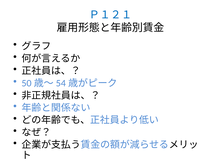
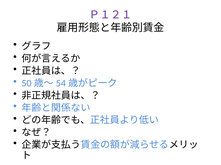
Ｐ１２１ colour: blue -> purple (110, 15)
